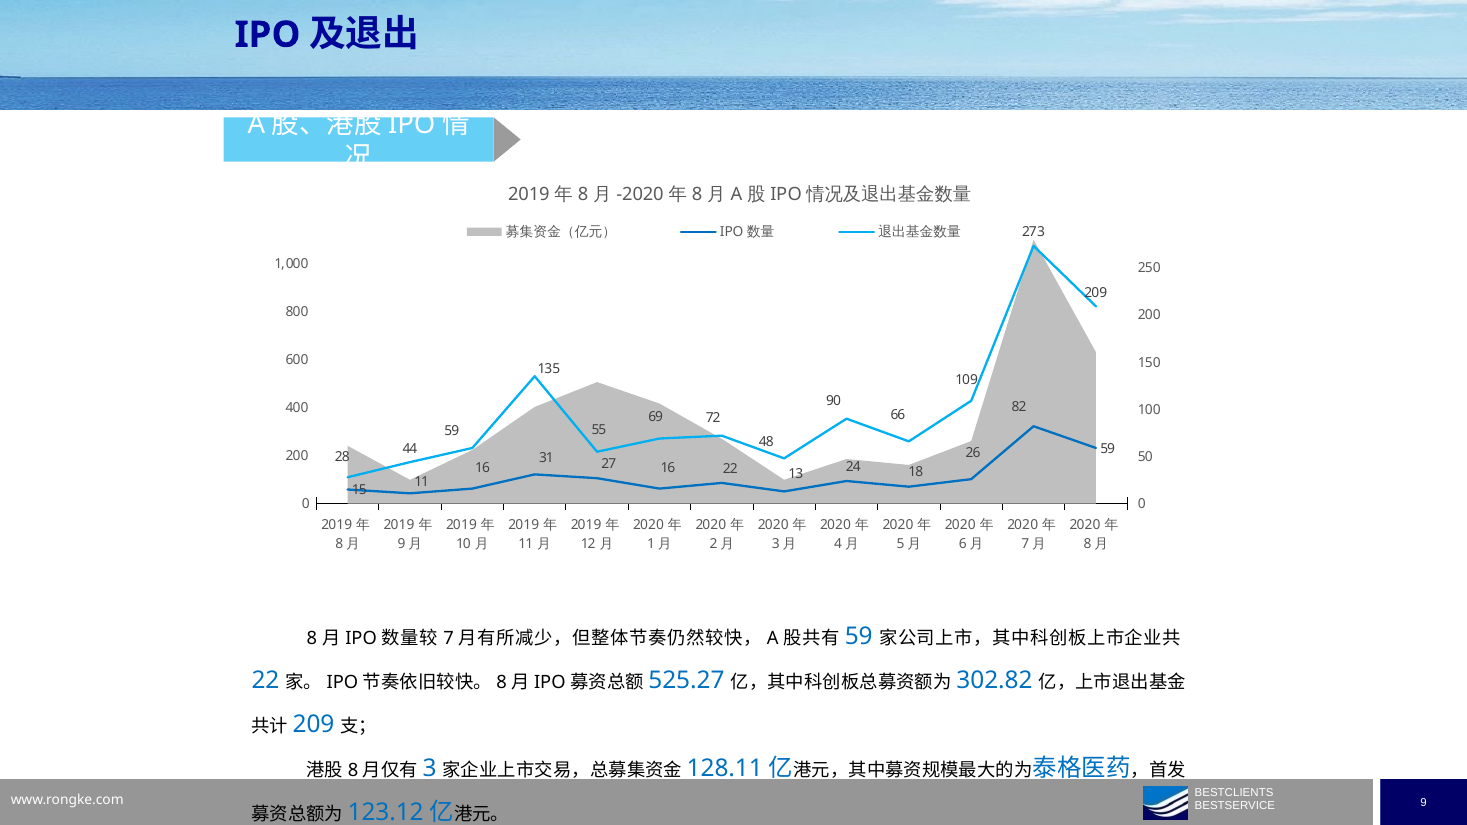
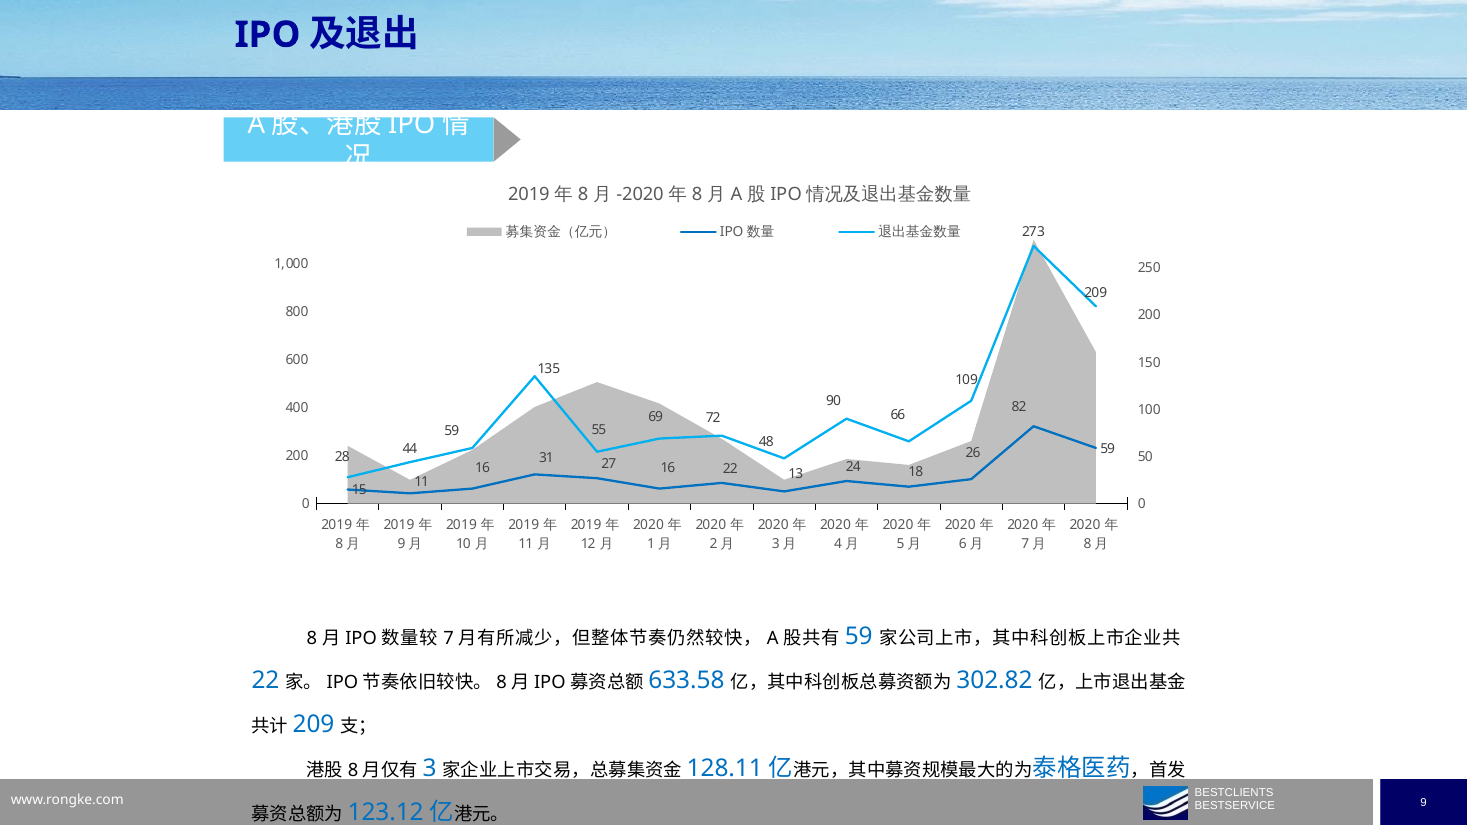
525.27: 525.27 -> 633.58 (686, 681)
